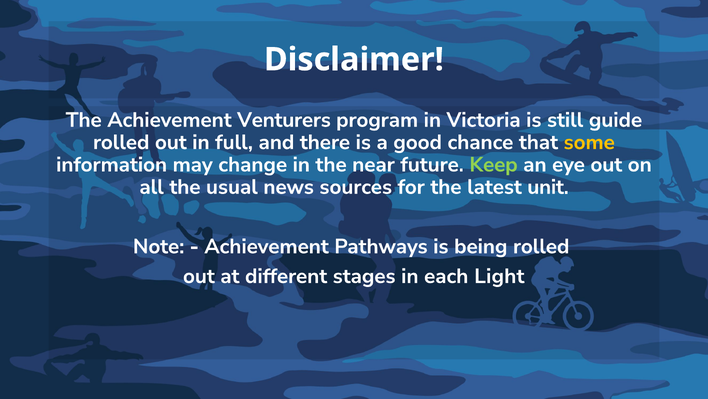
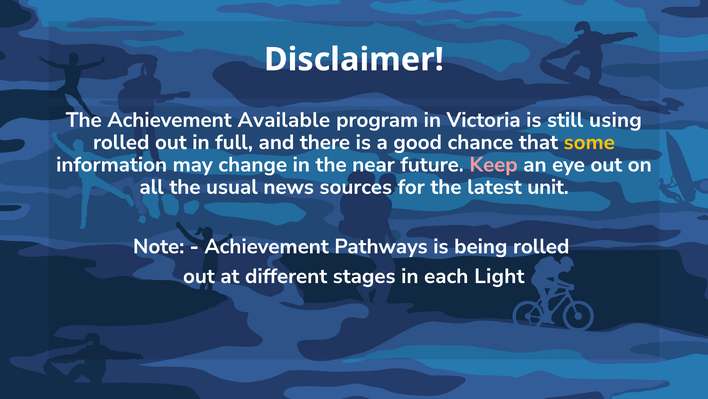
Venturers: Venturers -> Available (284, 120)
guide: guide -> using (615, 120)
Keep colour: light green -> pink (494, 164)
